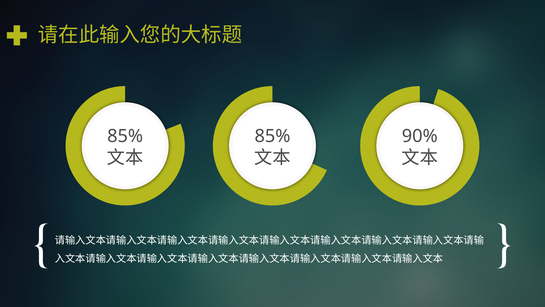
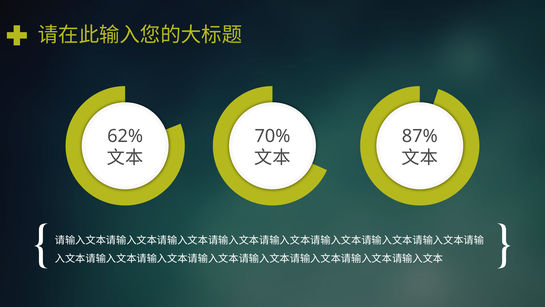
85%: 85% -> 62% (125, 136)
85%: 85% -> 70% (272, 136)
90%: 90% -> 87% (420, 136)
